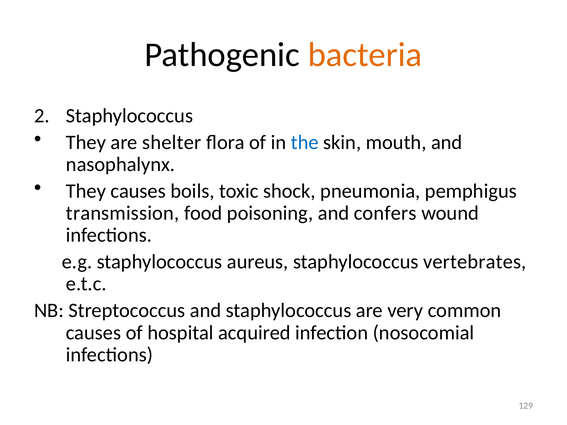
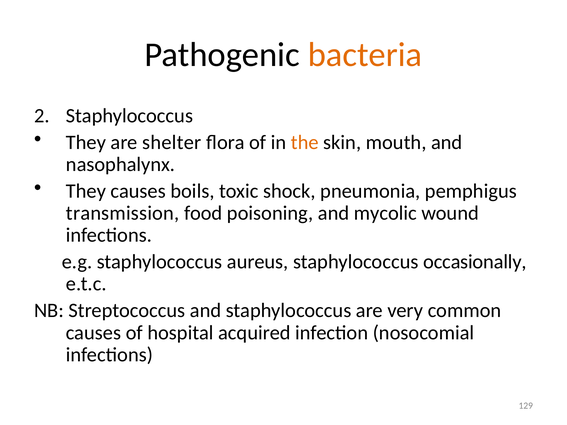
the colour: blue -> orange (305, 142)
confers: confers -> mycolic (385, 213)
vertebrates: vertebrates -> occasionally (475, 262)
